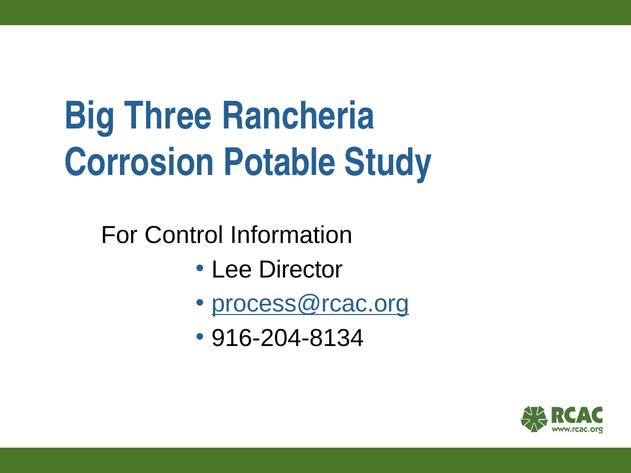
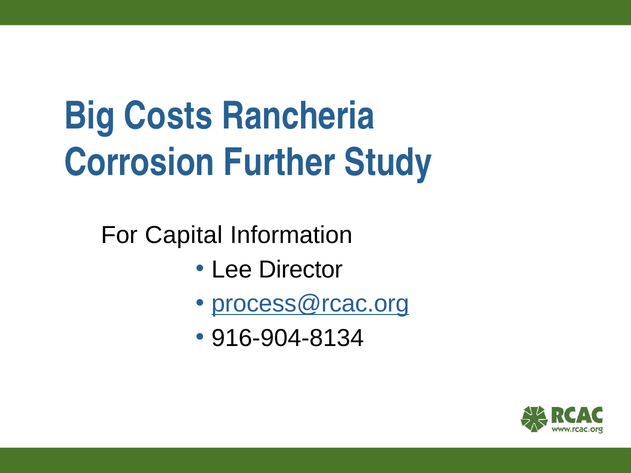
Three: Three -> Costs (168, 116)
Potable: Potable -> Further (279, 163)
Control: Control -> Capital (184, 235)
916-204-8134: 916-204-8134 -> 916-904-8134 (288, 338)
